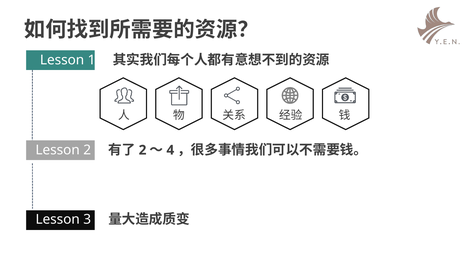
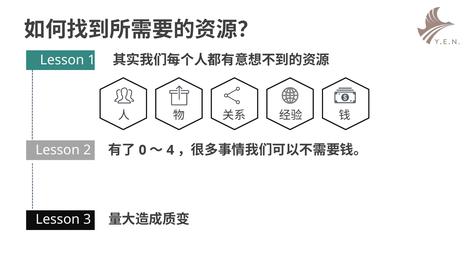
2: 2 -> 0 (143, 150)
